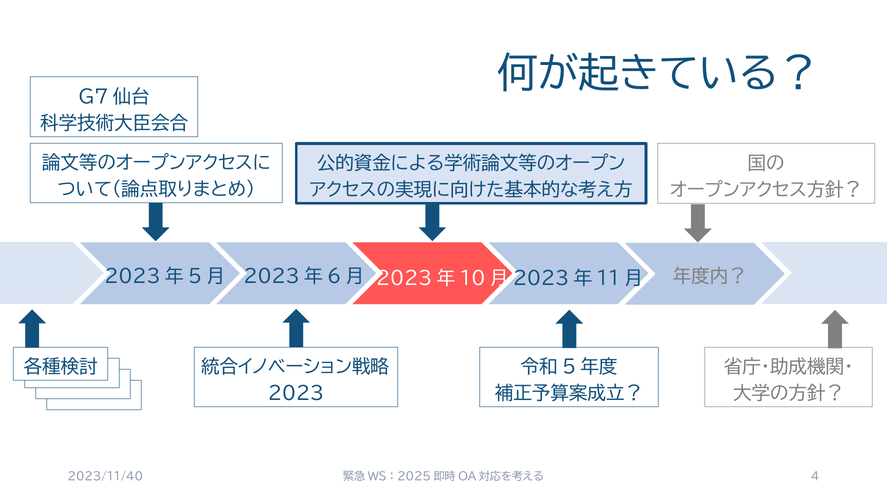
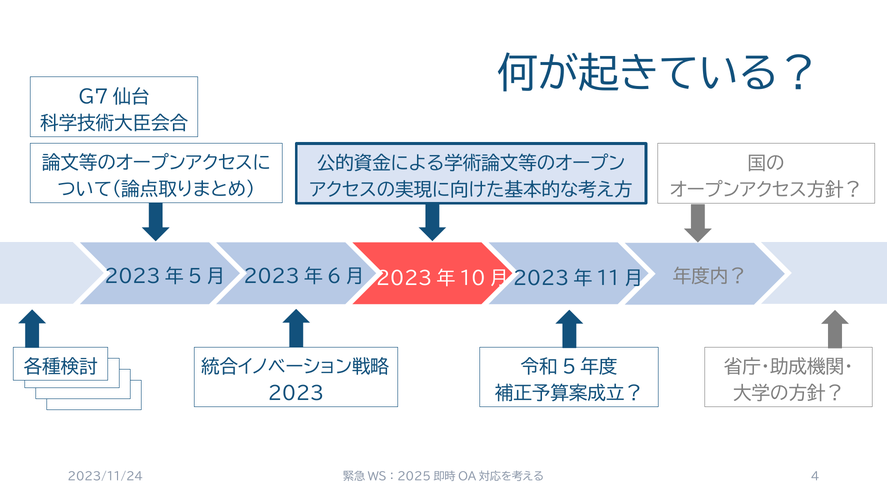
2023/11/40: 2023/11/40 -> 2023/11/24 (105, 476)
